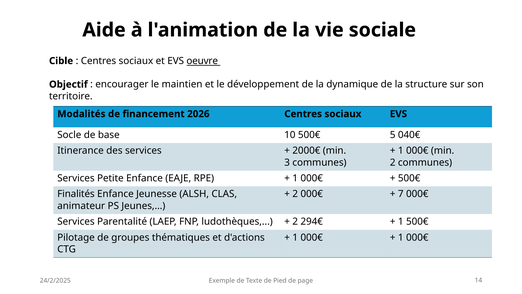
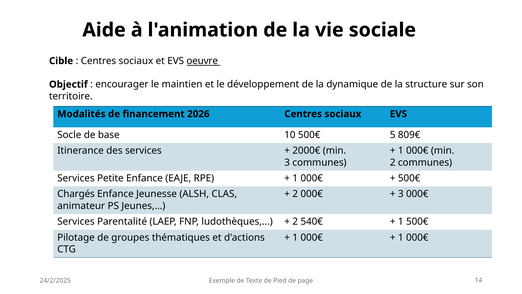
040€: 040€ -> 809€ (409, 135)
Finalités: Finalités -> Chargés (76, 194)
7: 7 -> 3 (401, 194)
294€: 294€ -> 540€ (312, 221)
